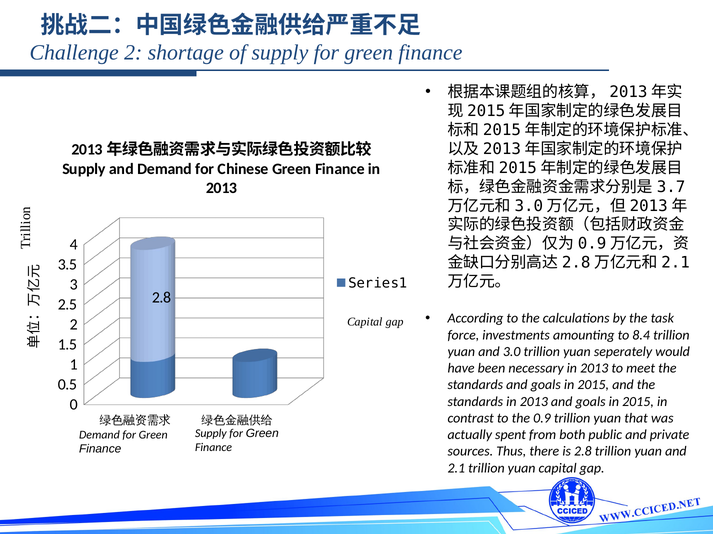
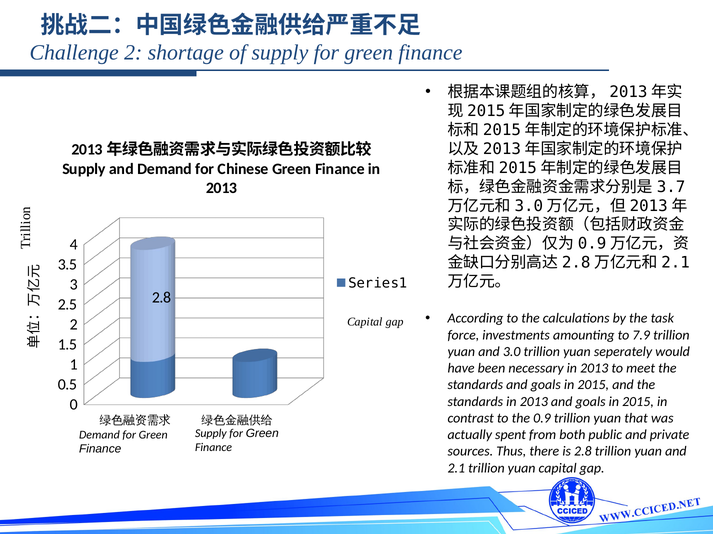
8.4: 8.4 -> 7.9 (641, 335)
